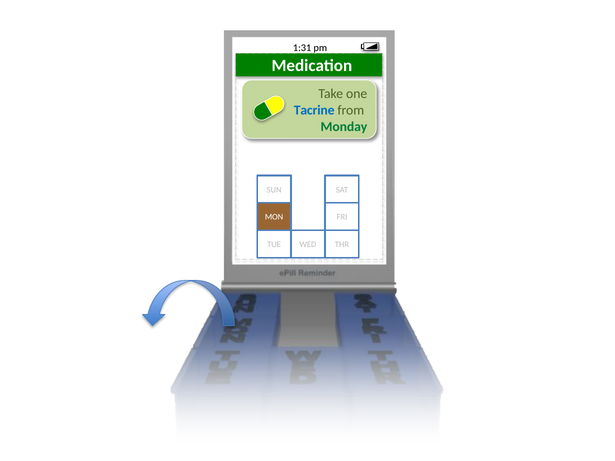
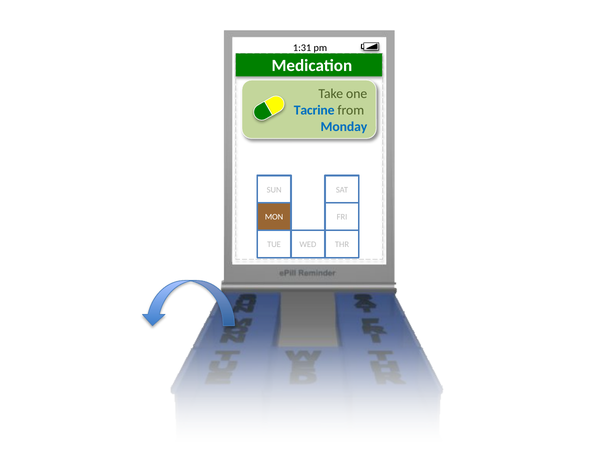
Monday colour: green -> blue (344, 127)
